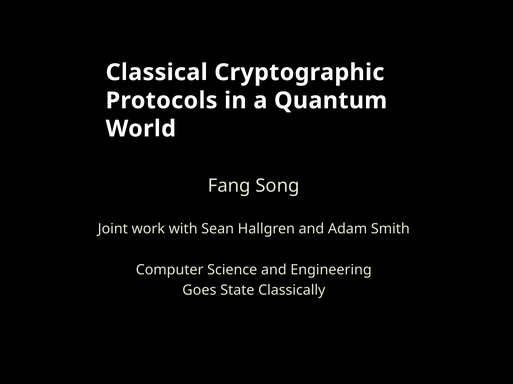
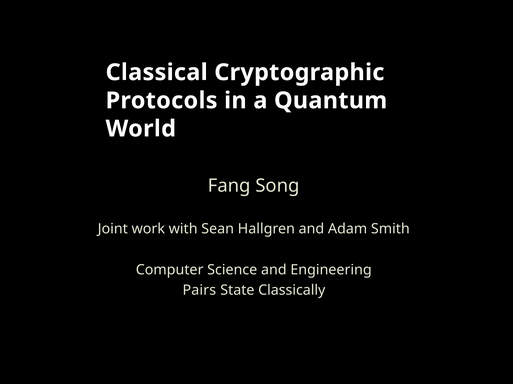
Goes: Goes -> Pairs (199, 291)
